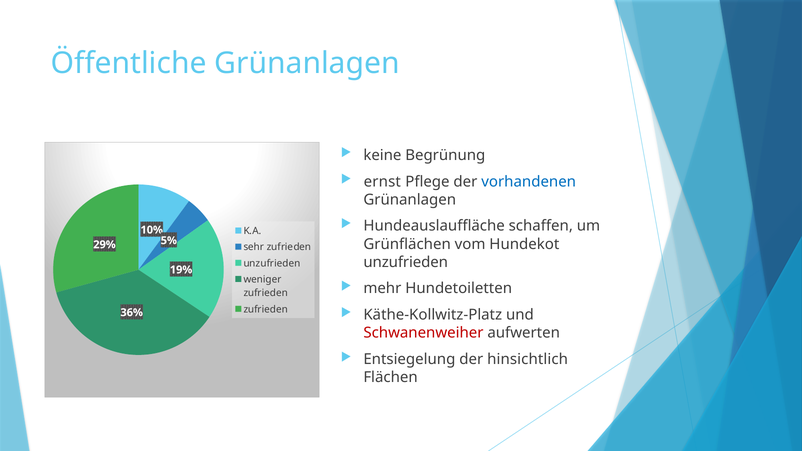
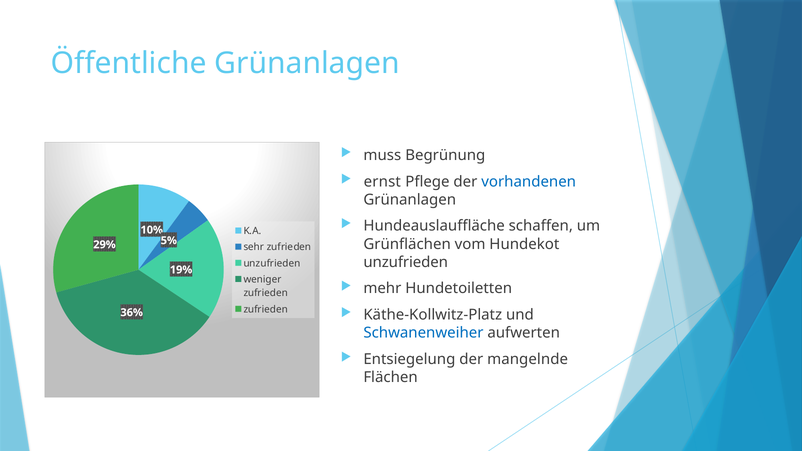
keine: keine -> muss (382, 155)
Schwanenweiher colour: red -> blue (423, 333)
hinsichtlich: hinsichtlich -> mangelnde (528, 359)
